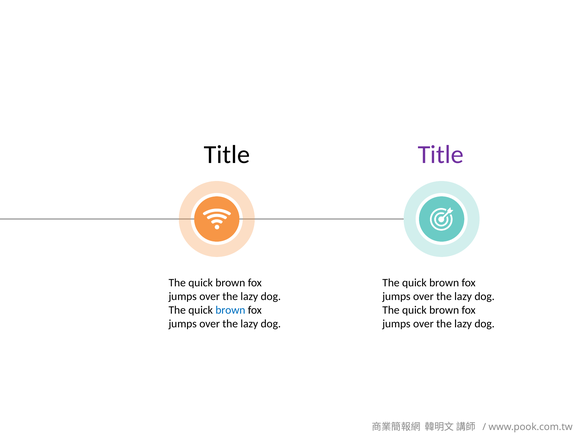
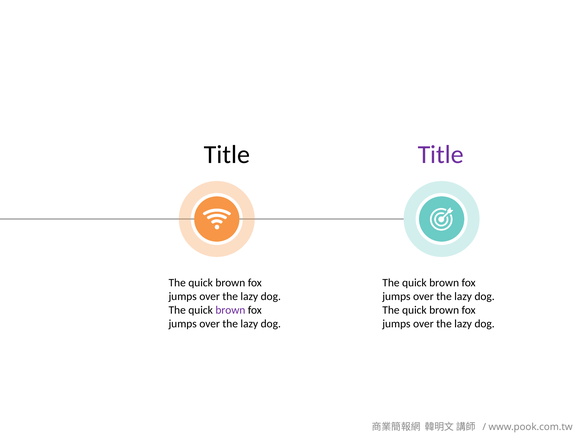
brown colour: blue -> purple (230, 310)
